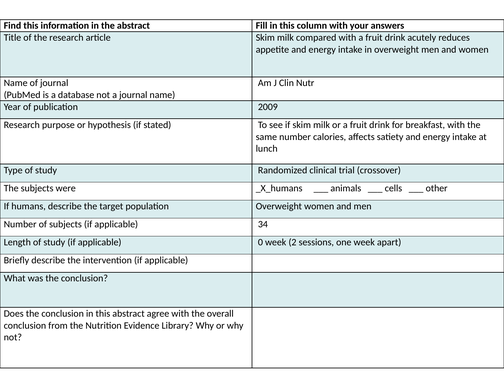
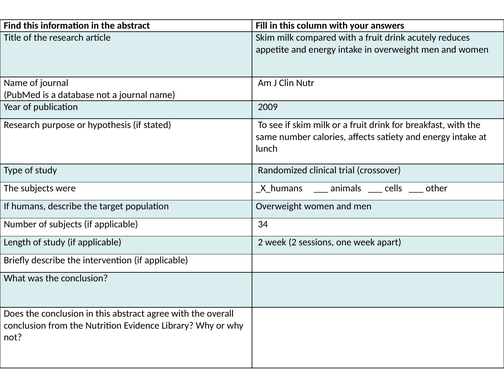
applicable 0: 0 -> 2 (260, 242)
